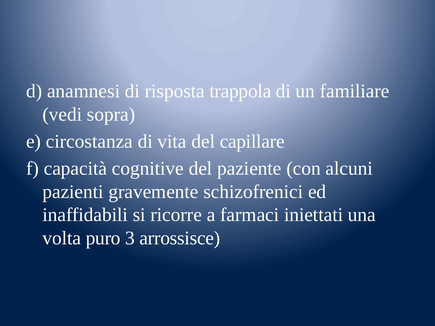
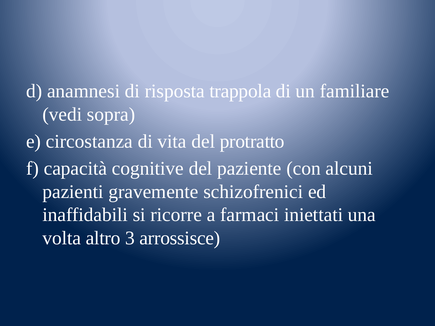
capillare: capillare -> protratto (252, 142)
puro: puro -> altro (103, 238)
